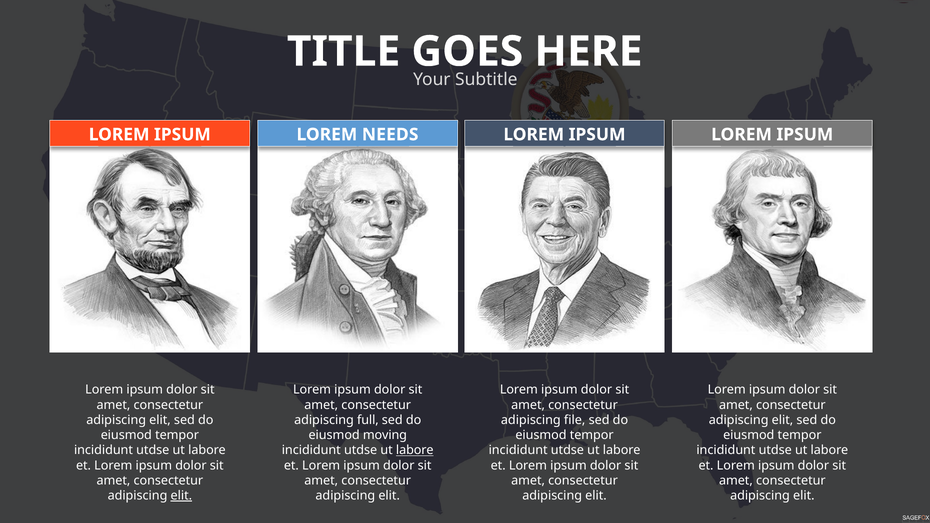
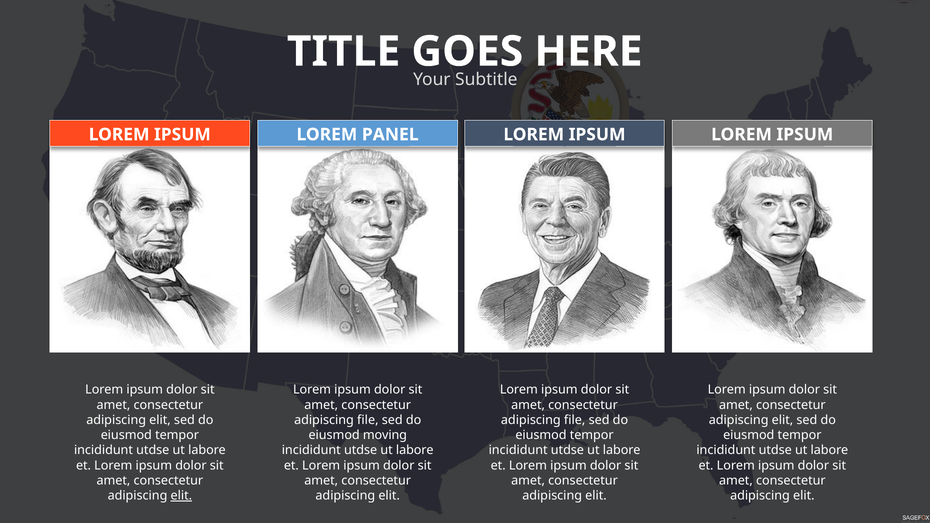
NEEDS: NEEDS -> PANEL (390, 135)
full: full -> file (368, 420)
labore underline: present -> none (415, 450)
